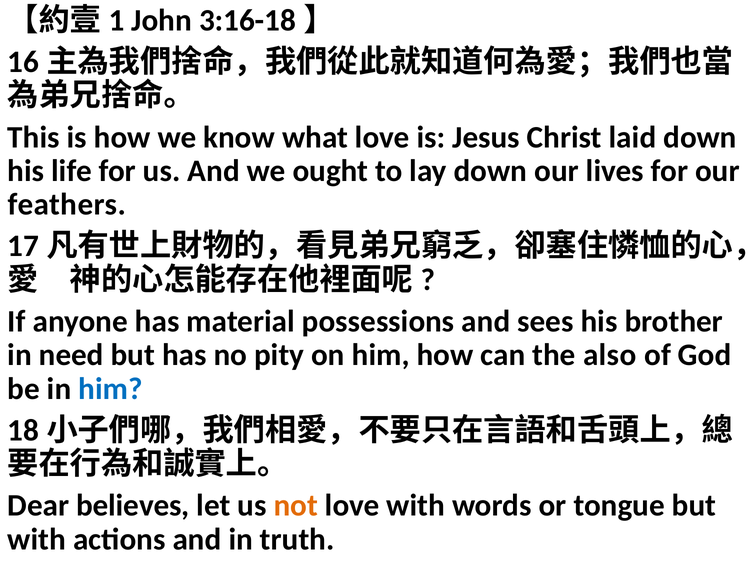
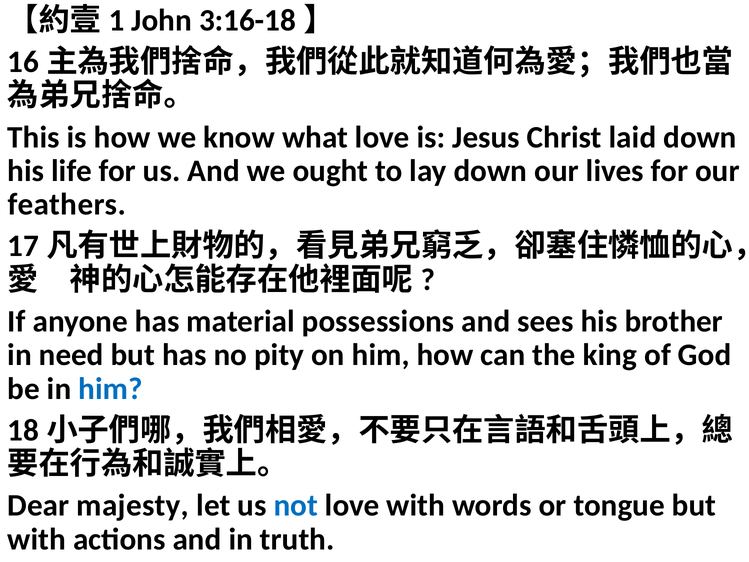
also: also -> king (610, 355)
believes: believes -> majesty (133, 505)
not colour: orange -> blue (296, 505)
